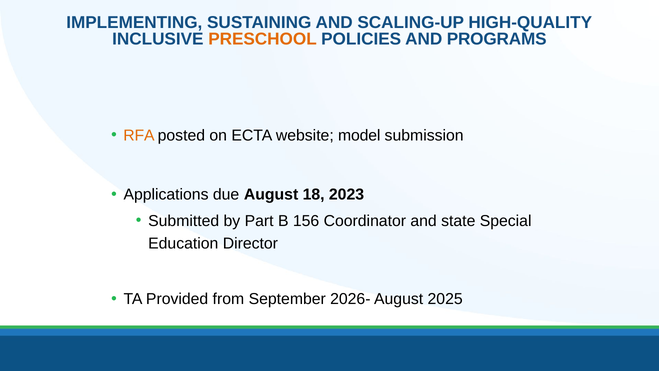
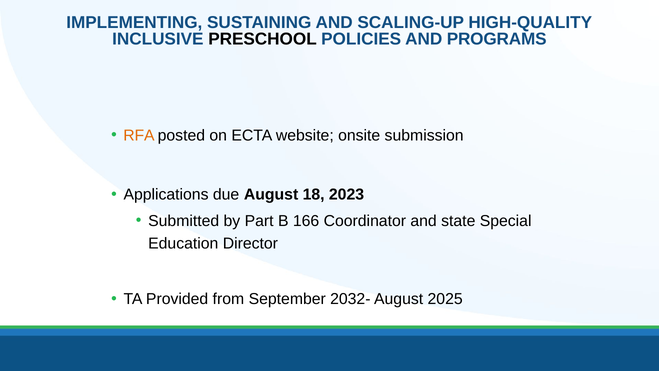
PRESCHOOL colour: orange -> black (262, 39)
model: model -> onsite (359, 135)
156: 156 -> 166 (306, 221)
2026-: 2026- -> 2032- (350, 299)
